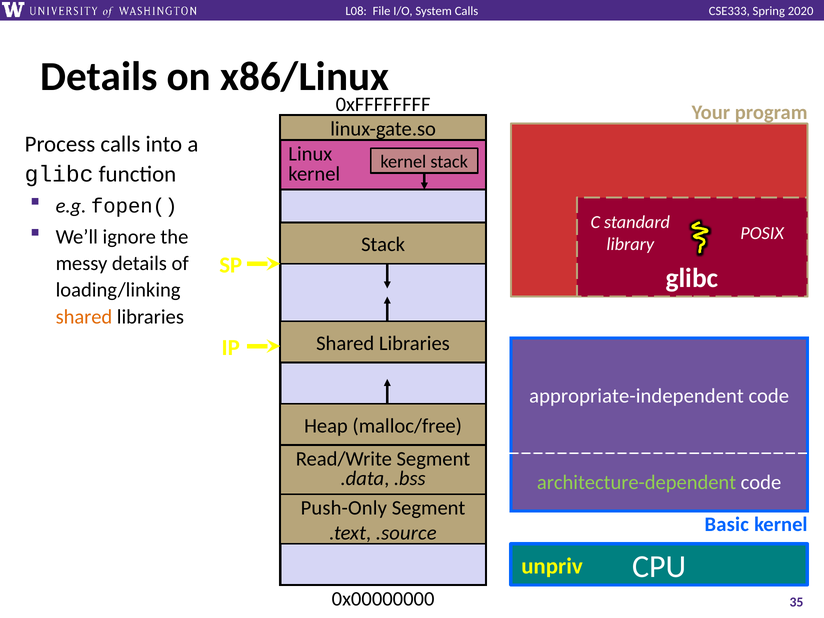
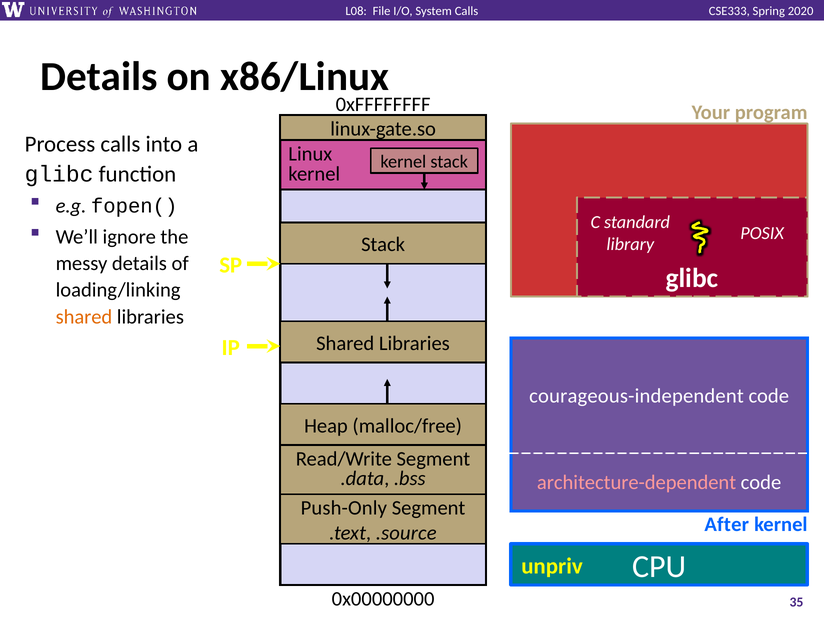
appropriate-independent: appropriate-independent -> courageous-independent (636, 396)
architecture-dependent colour: light green -> pink (637, 482)
Basic: Basic -> After (727, 525)
